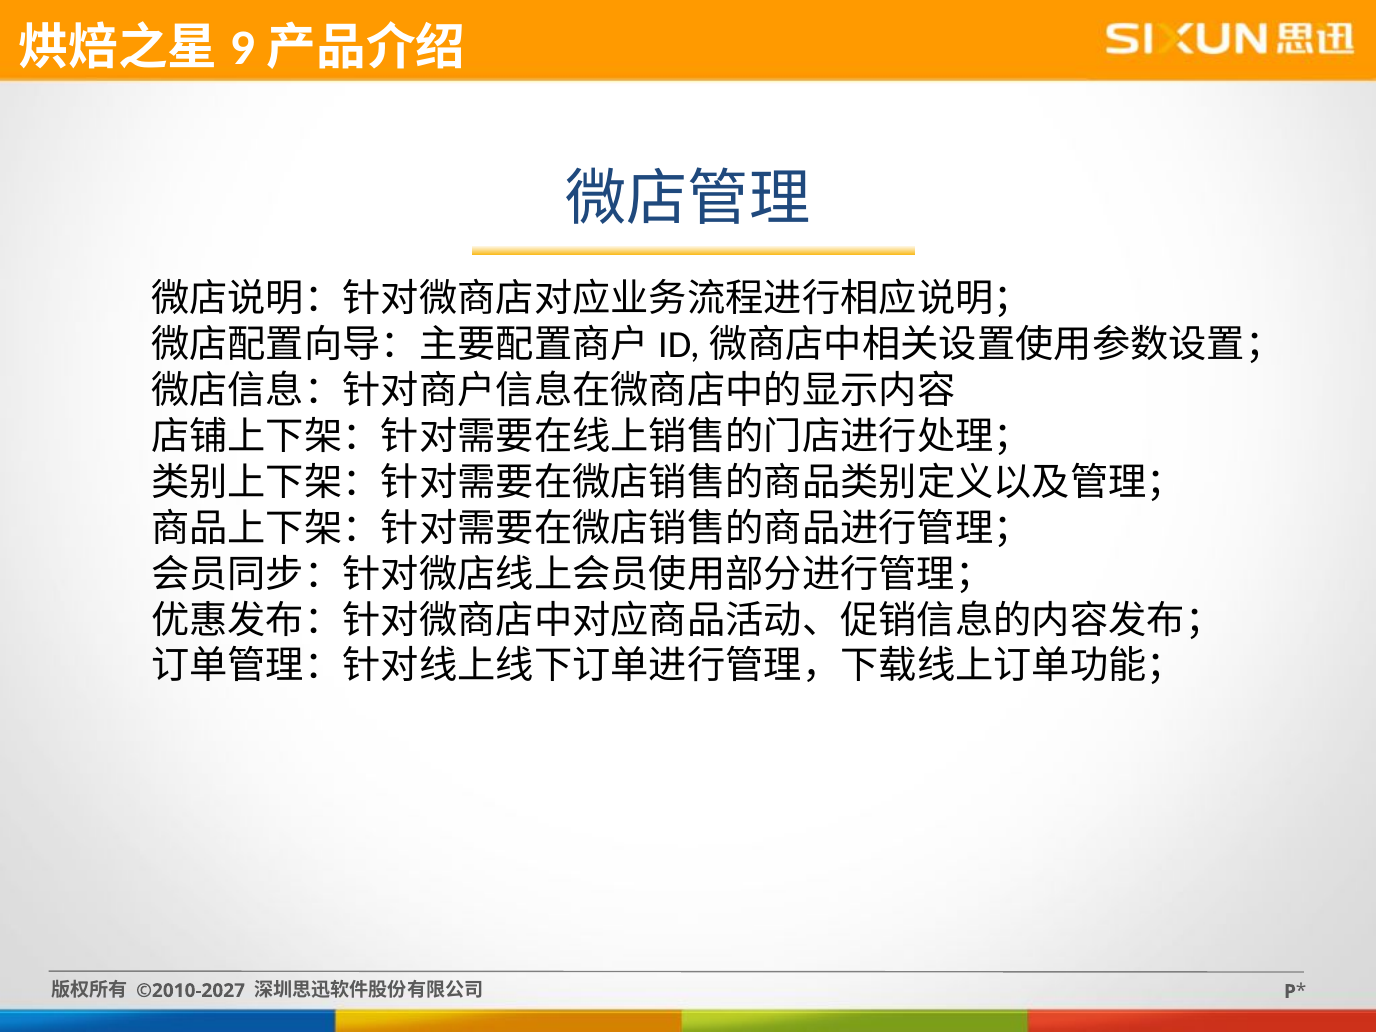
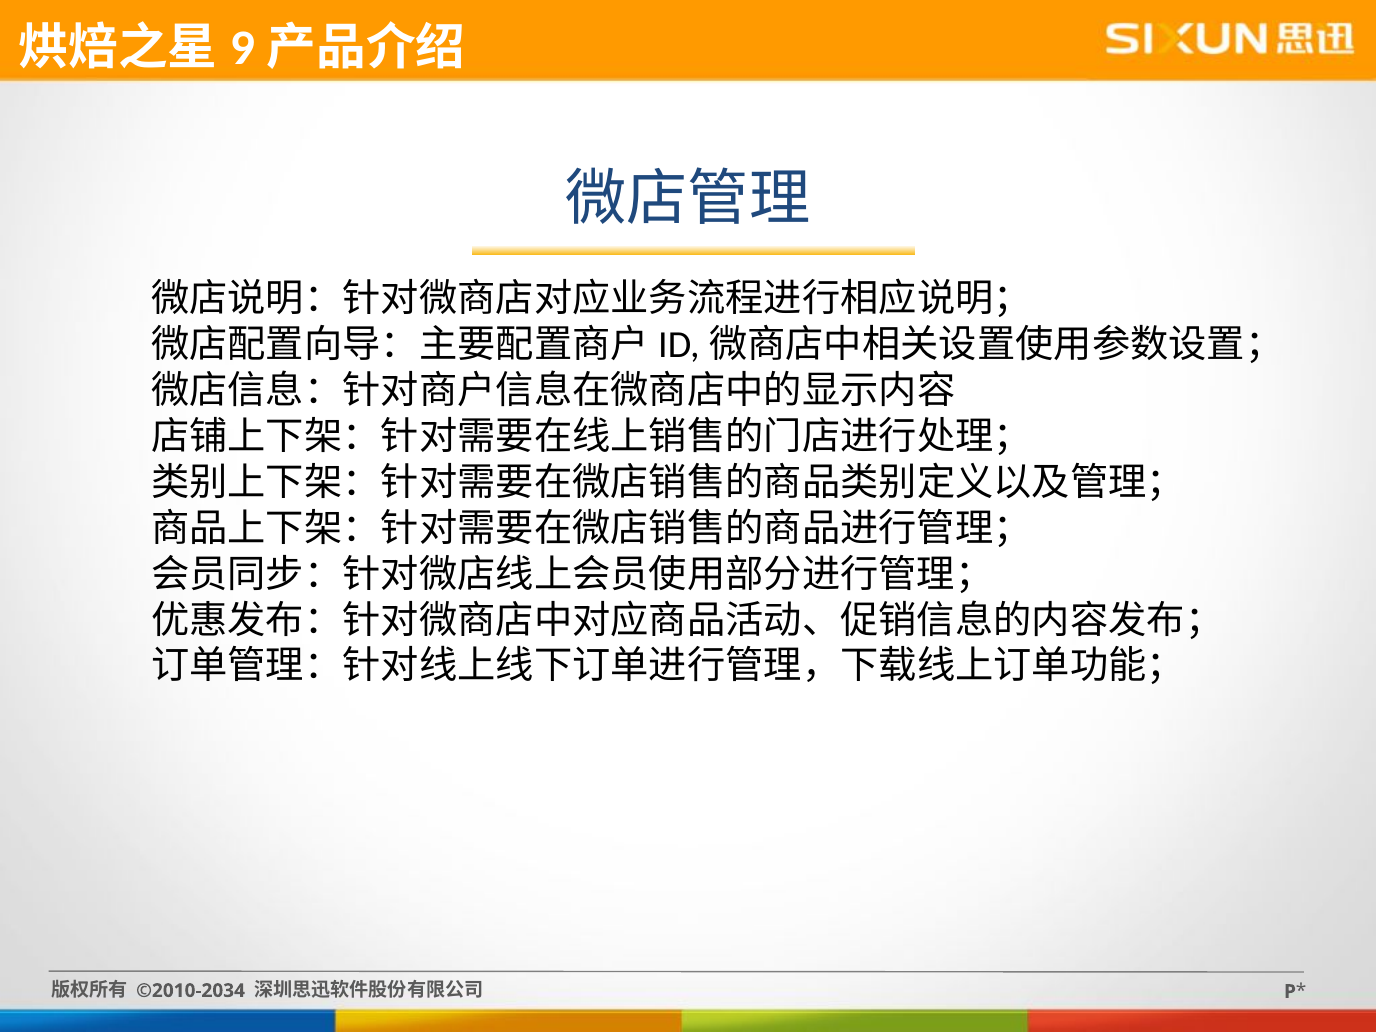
©2010-2027: ©2010-2027 -> ©2010-2034 (191, 991)
